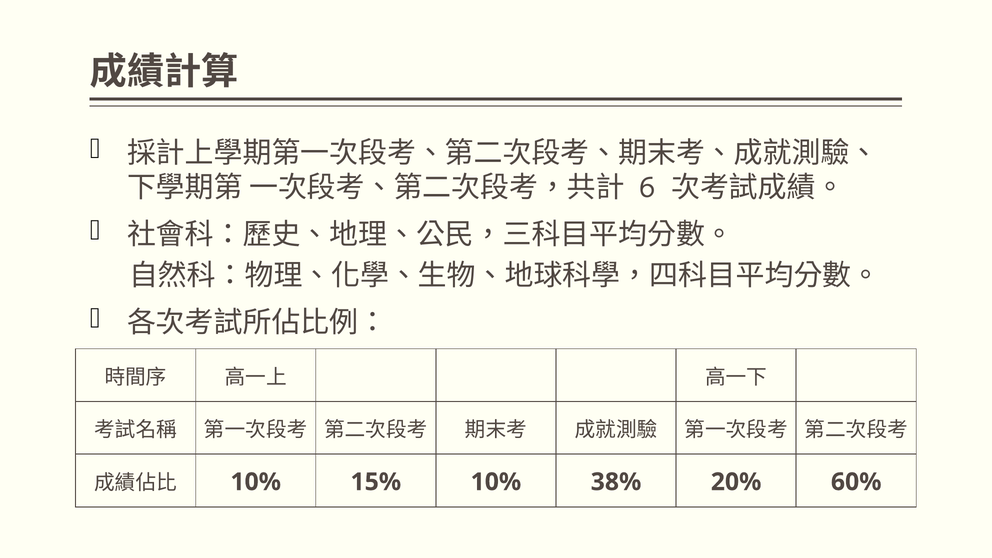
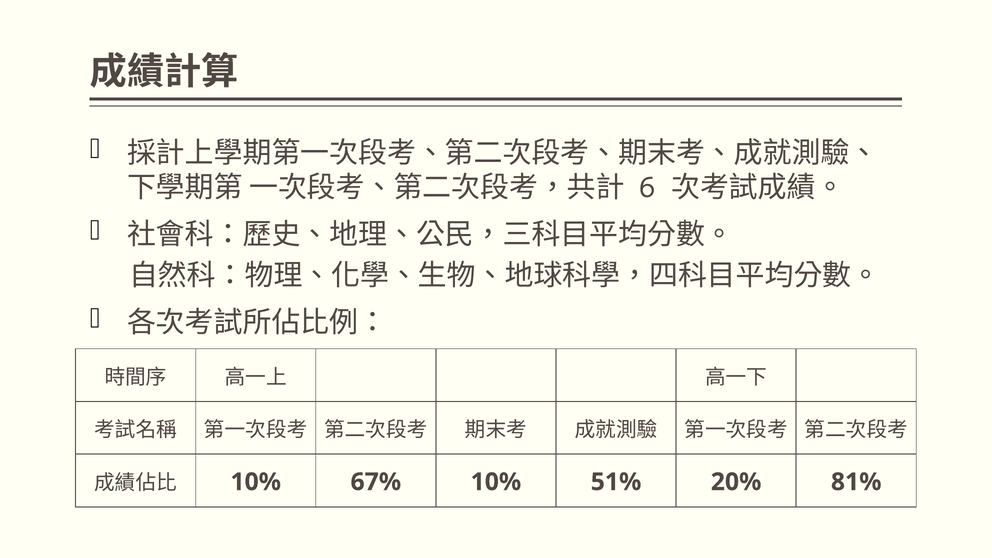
15%: 15% -> 67% (376, 482)
38%: 38% -> 51% (616, 482)
60%: 60% -> 81% (856, 482)
